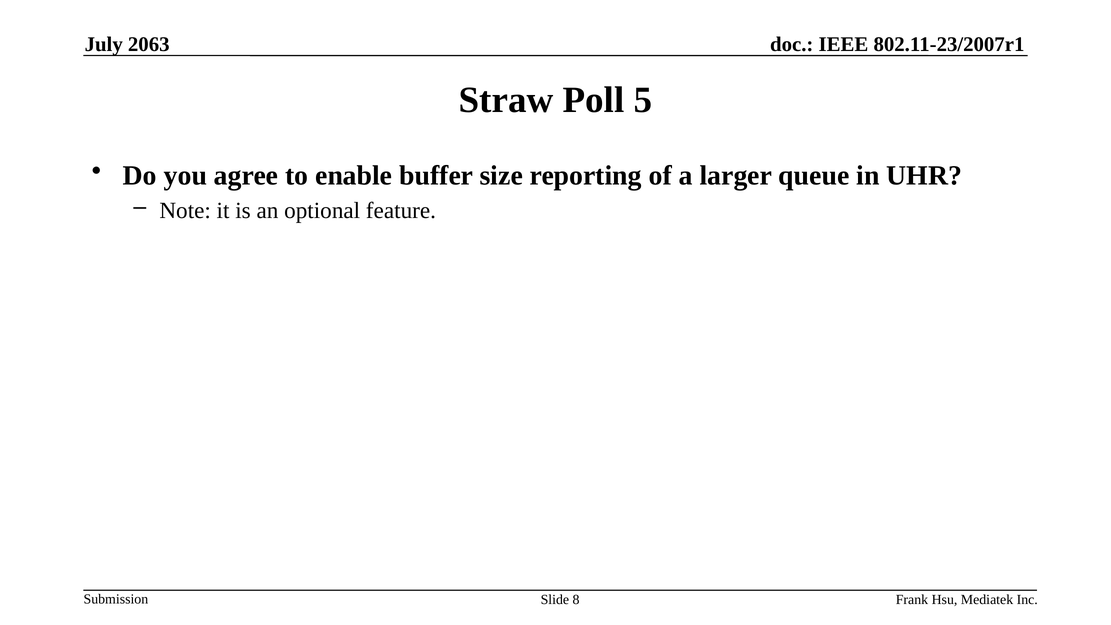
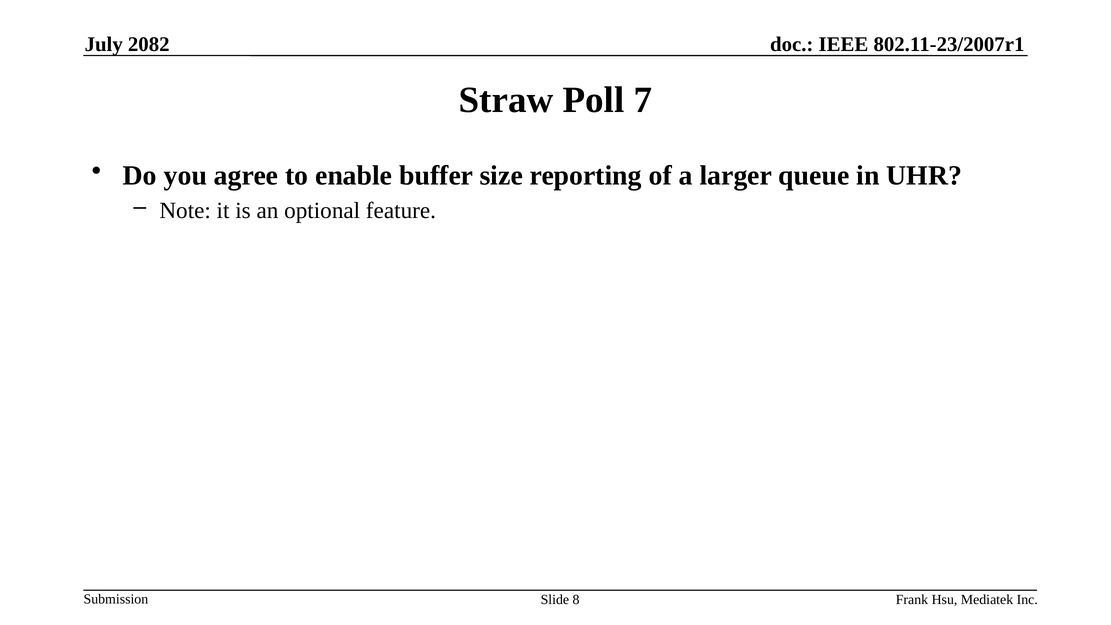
2063: 2063 -> 2082 (149, 44)
5: 5 -> 7 (643, 100)
